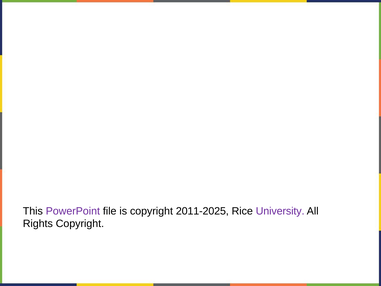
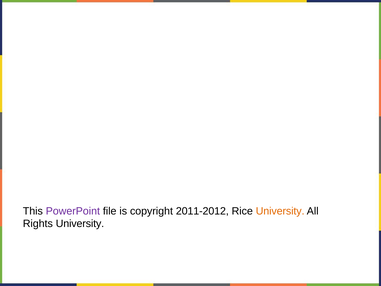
2011-2025: 2011-2025 -> 2011-2012 (202, 211)
University colour: purple -> orange (280, 211)
Rights Copyright: Copyright -> University (80, 224)
